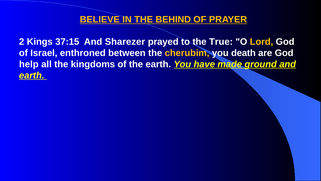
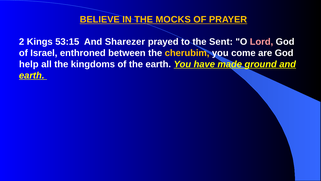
BEHIND: BEHIND -> MOCKS (173, 19)
37:15: 37:15 -> 53:15 (67, 42)
True: True -> Sent (221, 42)
Lord colour: yellow -> pink (262, 42)
death: death -> come (243, 53)
